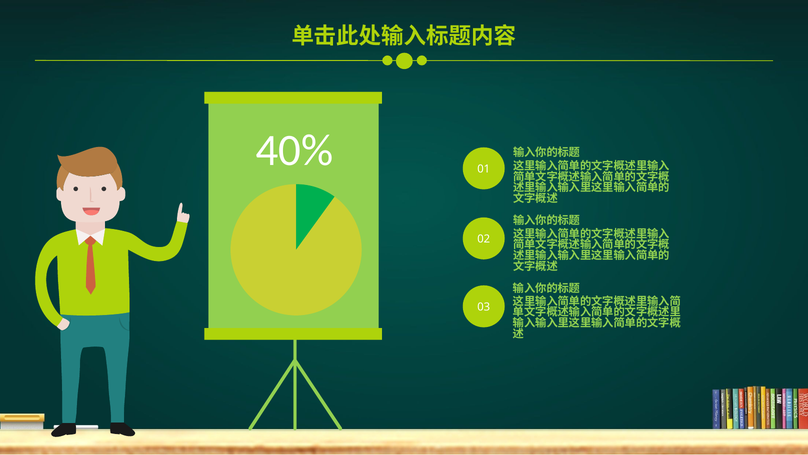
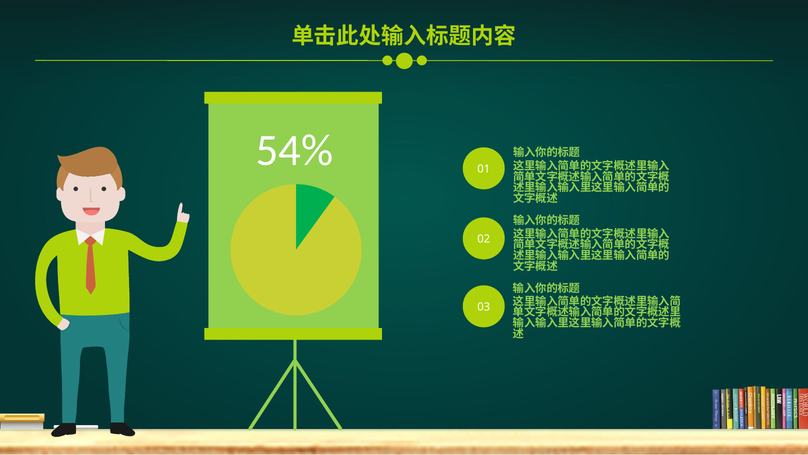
40%: 40% -> 54% (294, 150)
